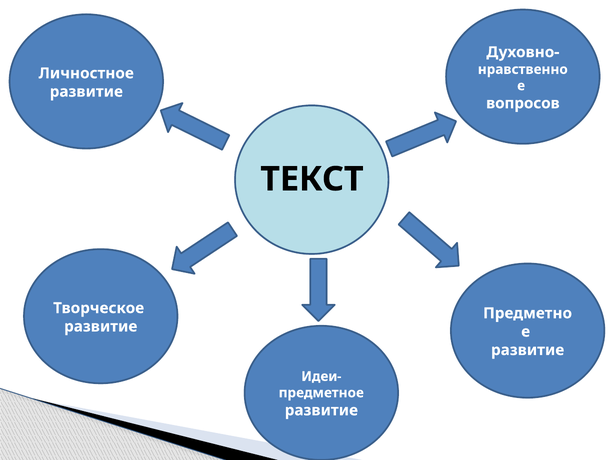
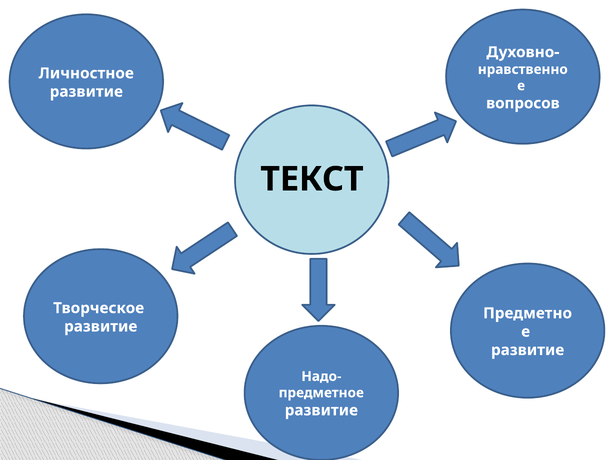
Идеи-: Идеи- -> Надо- (321, 377)
